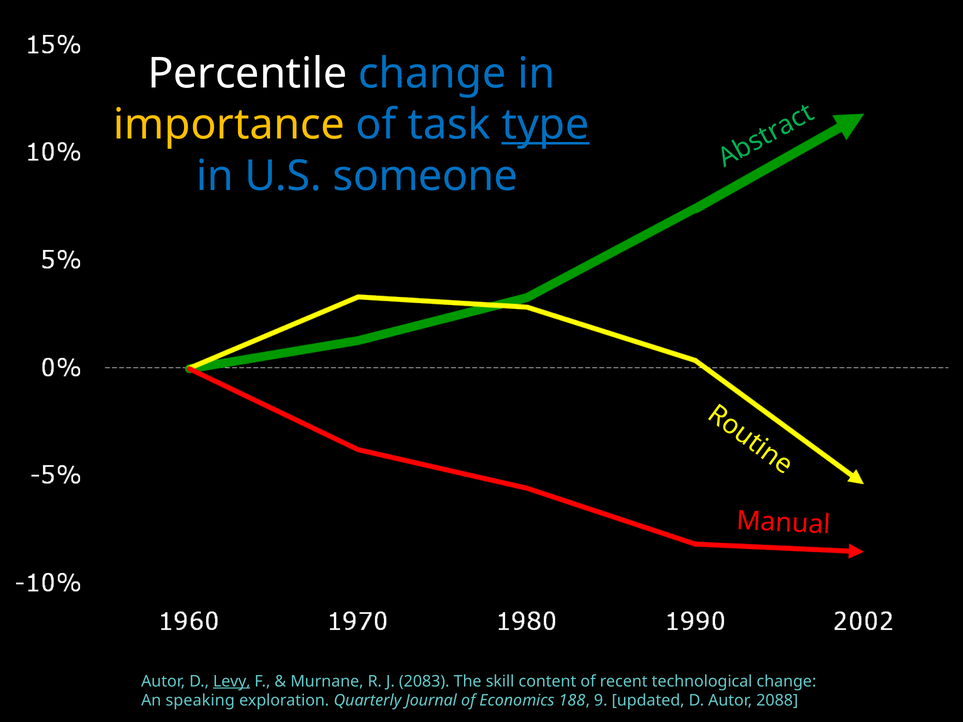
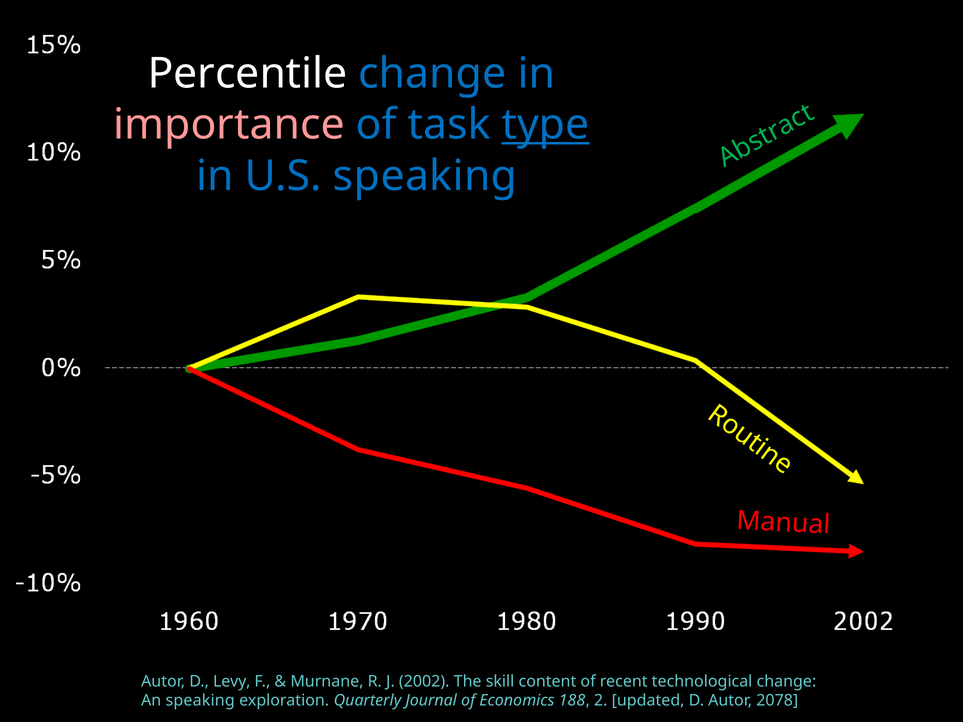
importance colour: yellow -> pink (229, 125)
U.S someone: someone -> speaking (425, 176)
Levy underline: present -> none (232, 682)
2083: 2083 -> 2002 (424, 682)
9: 9 -> 2 (601, 701)
2088: 2088 -> 2078 (777, 701)
